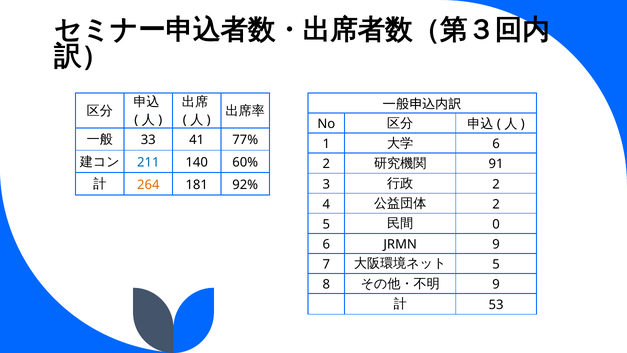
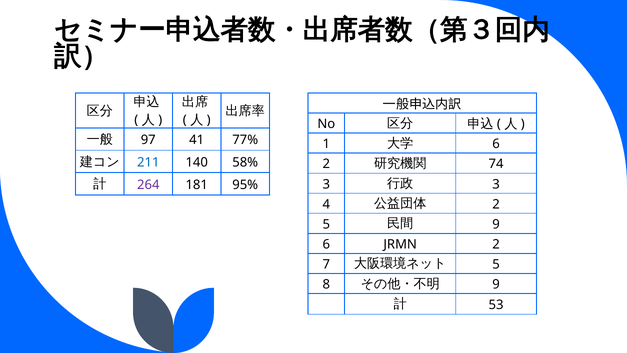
33: 33 -> 97 (148, 140)
60%: 60% -> 58% (245, 162)
91: 91 -> 74 (496, 164)
264 colour: orange -> purple (148, 185)
92%: 92% -> 95% (245, 185)
2: 2 -> 3 (496, 184)
0: 0 -> 9 (496, 224)
JRMN 9: 9 -> 2 (496, 244)
